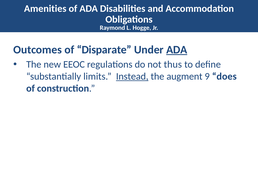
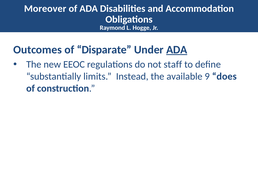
Amenities: Amenities -> Moreover (45, 9)
thus: thus -> staff (173, 65)
Instead underline: present -> none (132, 77)
augment: augment -> available (184, 77)
